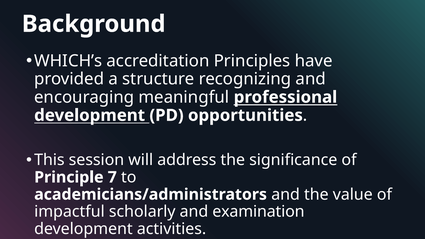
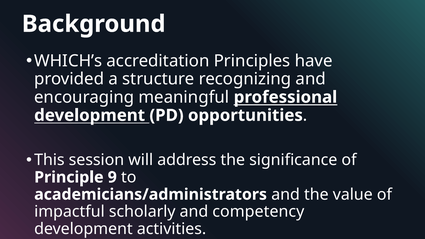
7: 7 -> 9 (112, 177)
examination: examination -> competency (258, 212)
